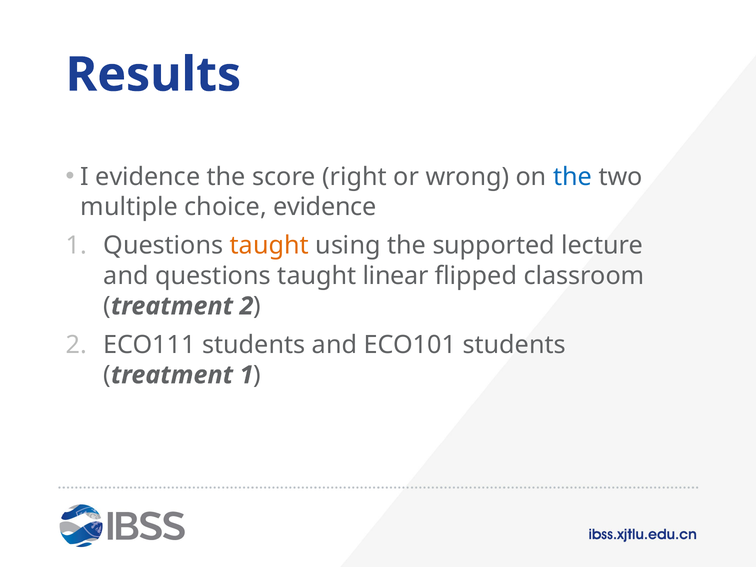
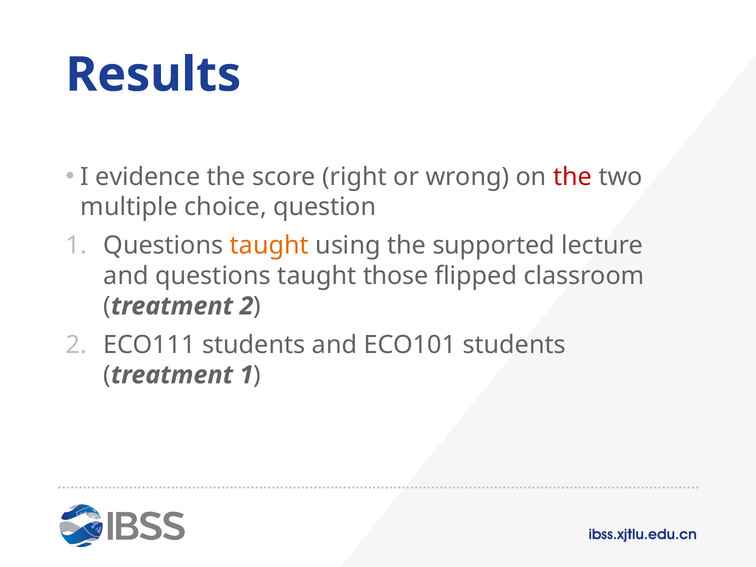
the colour: blue -> red (573, 177)
choice evidence: evidence -> question (325, 207)
linear: linear -> those (396, 276)
